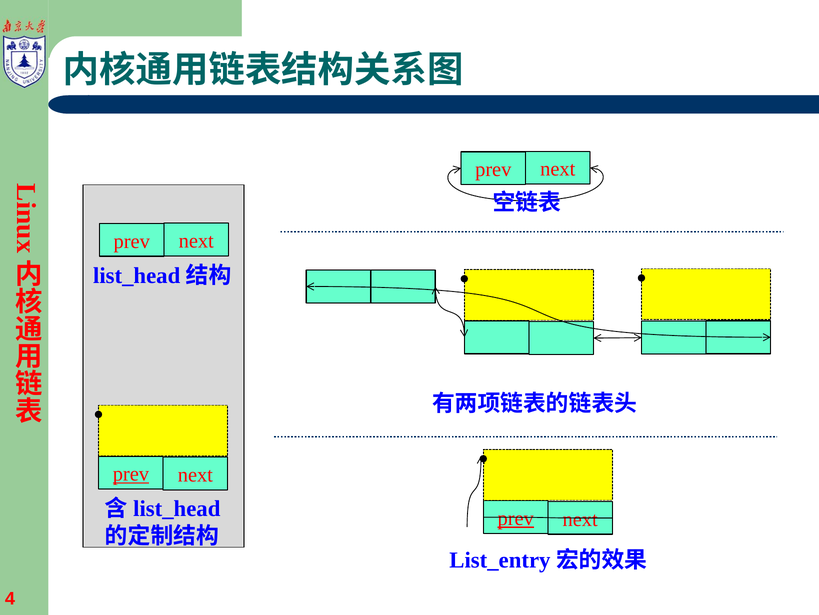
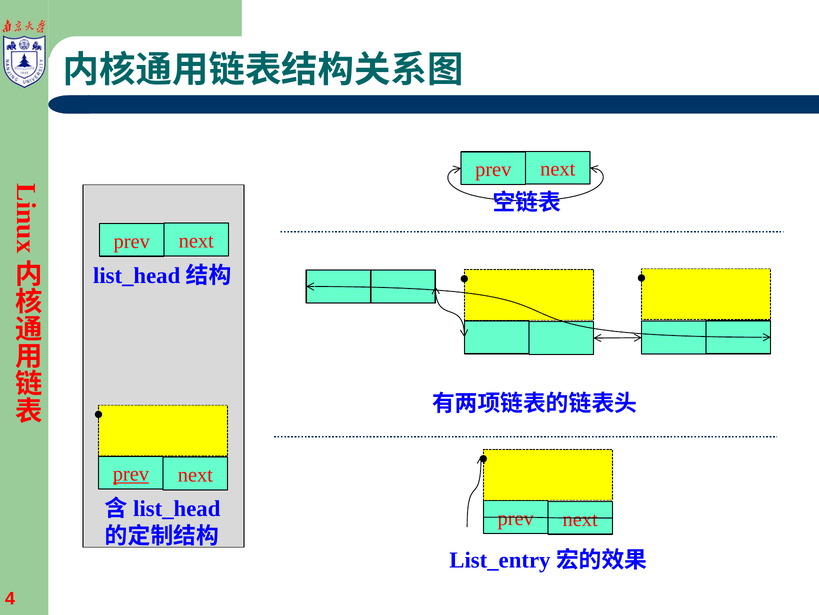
prev underline: present -> none (516, 518)
